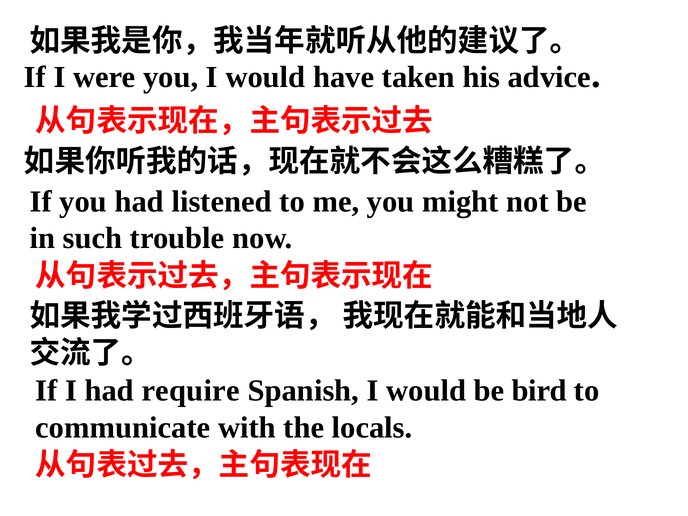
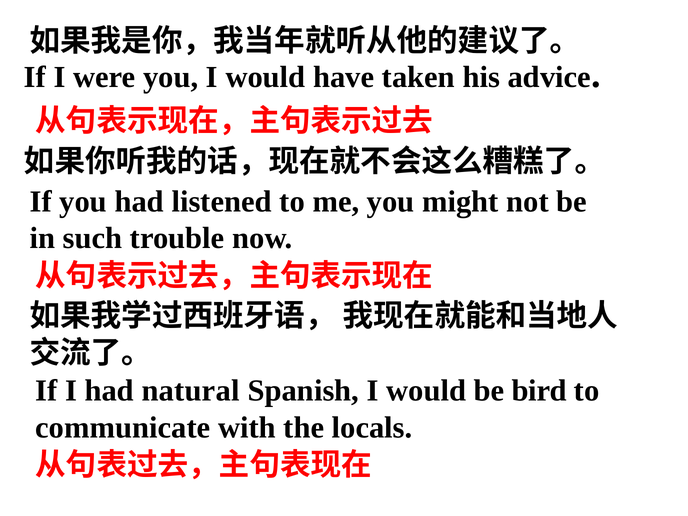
require: require -> natural (191, 391)
